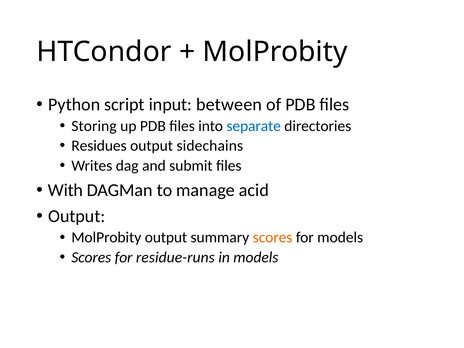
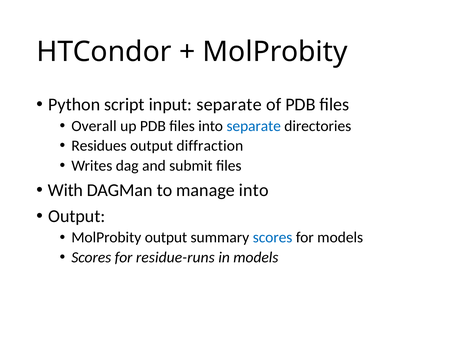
input between: between -> separate (229, 105)
Storing: Storing -> Overall (94, 126)
sidechains: sidechains -> diffraction (210, 146)
manage acid: acid -> into (254, 190)
scores colour: orange -> blue (273, 238)
